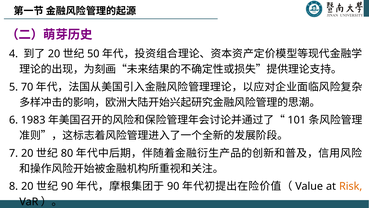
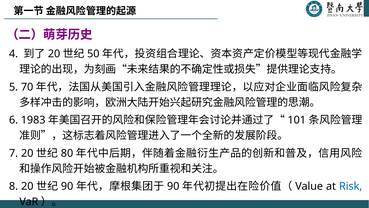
Risk colour: orange -> blue (351, 186)
